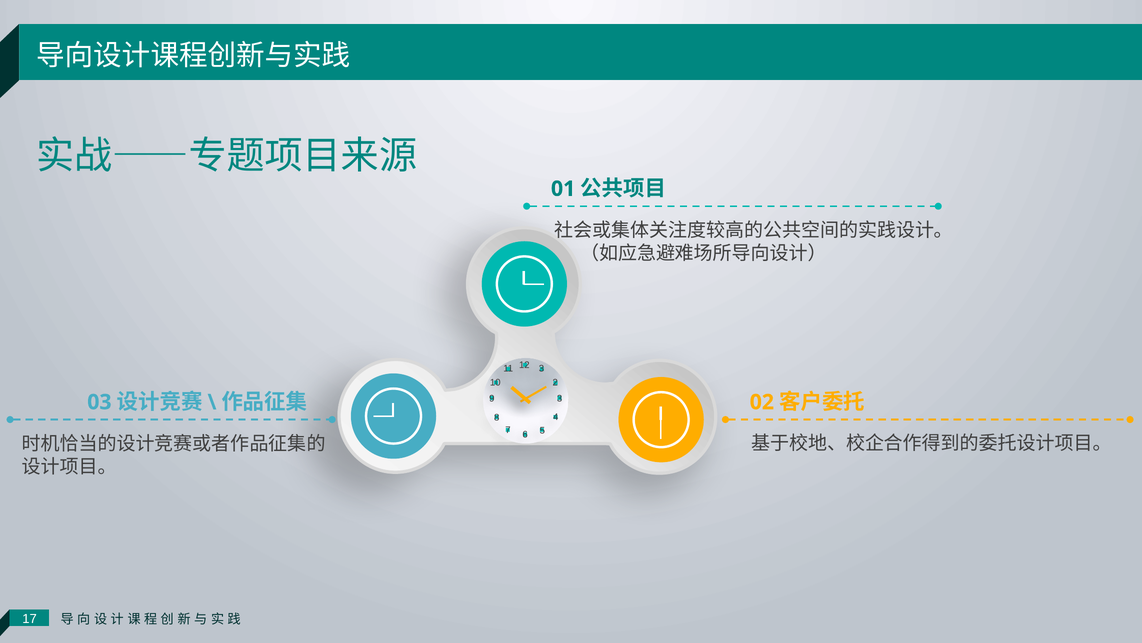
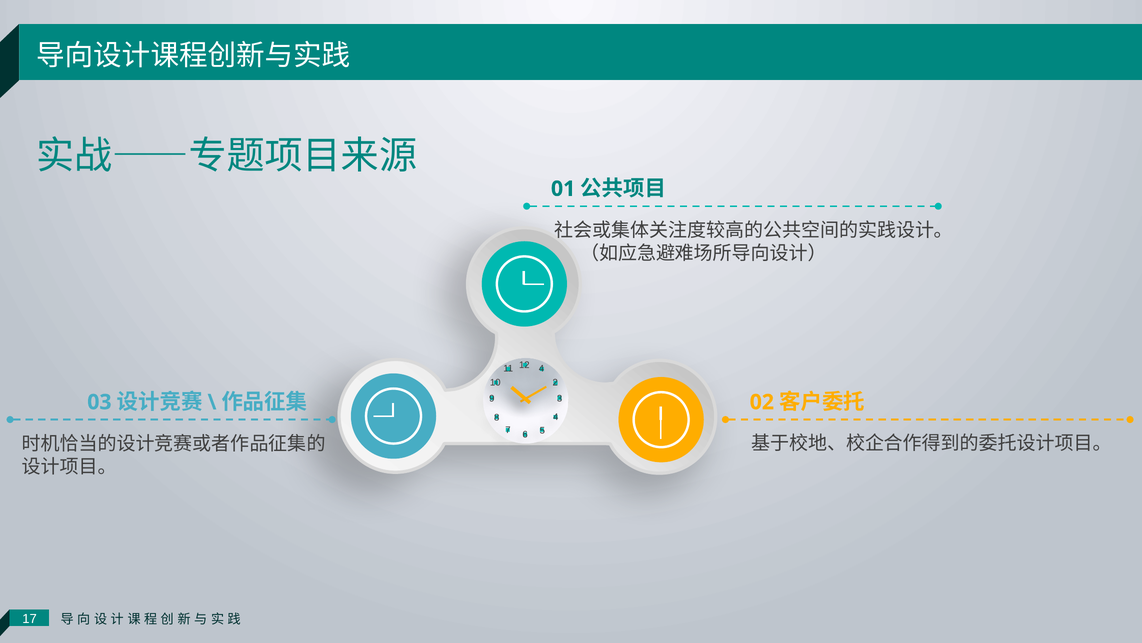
12 3: 3 -> 4 (541, 368)
